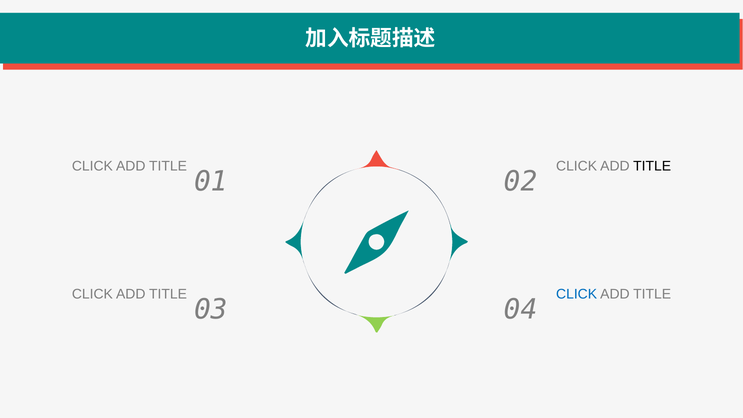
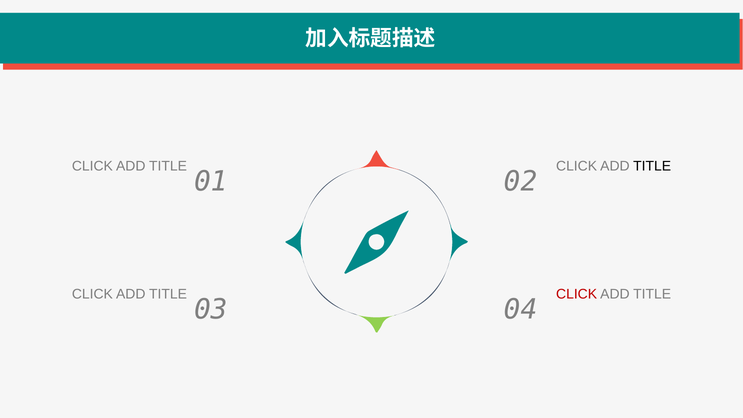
CLICK colour: blue -> red (577, 294)
